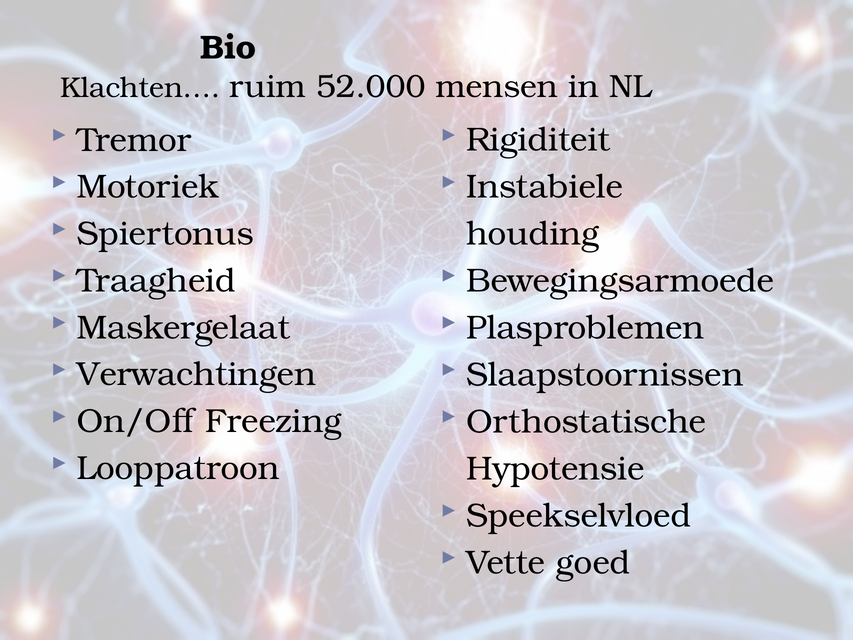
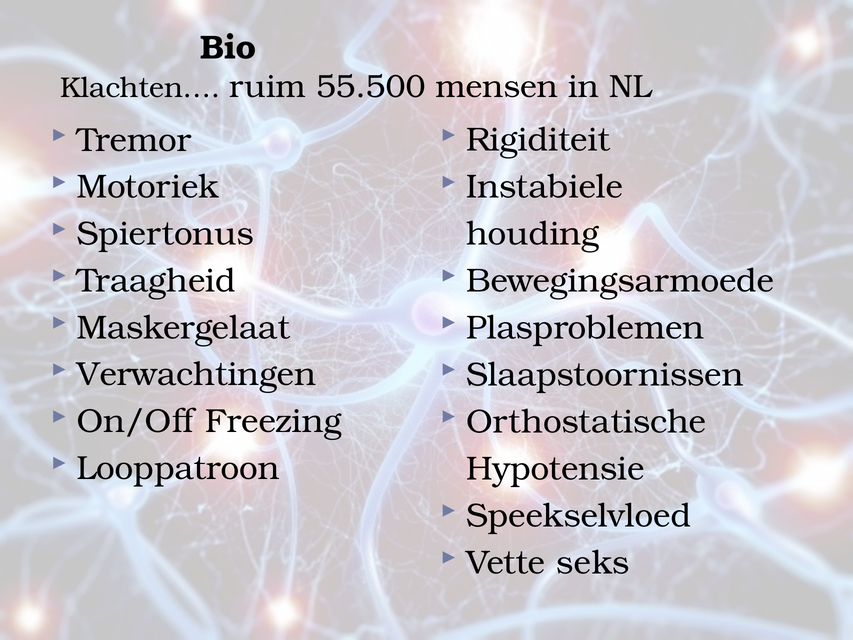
52.000: 52.000 -> 55.500 (371, 87)
goed: goed -> seks (593, 562)
